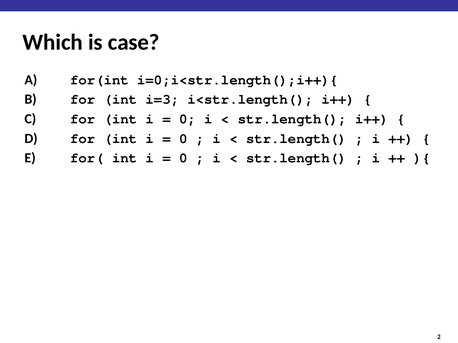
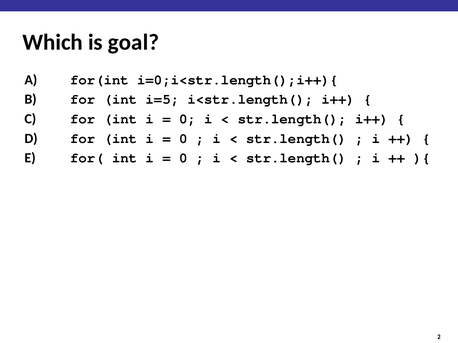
case: case -> goal (133, 42)
i=3: i=3 -> i=5 (162, 99)
